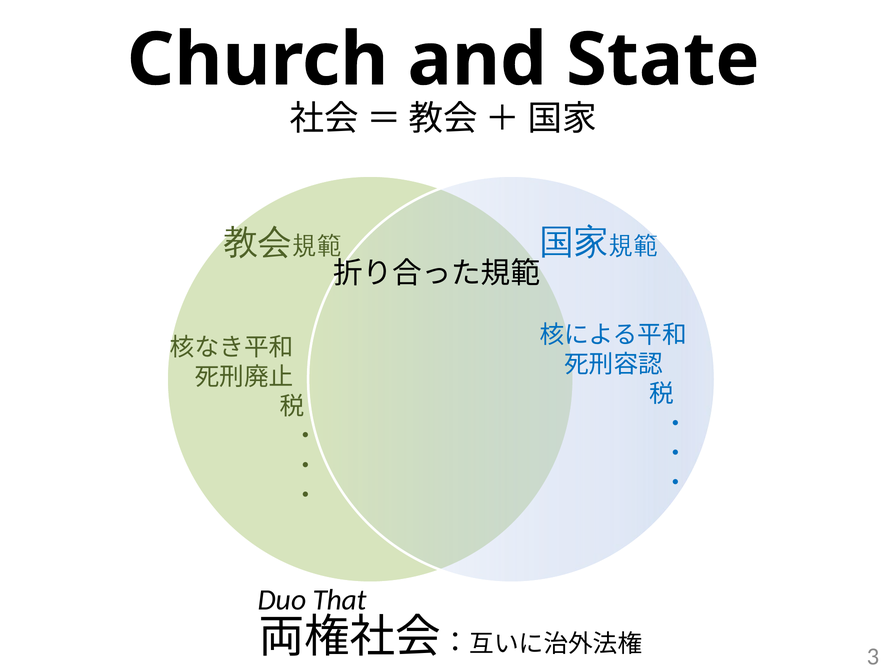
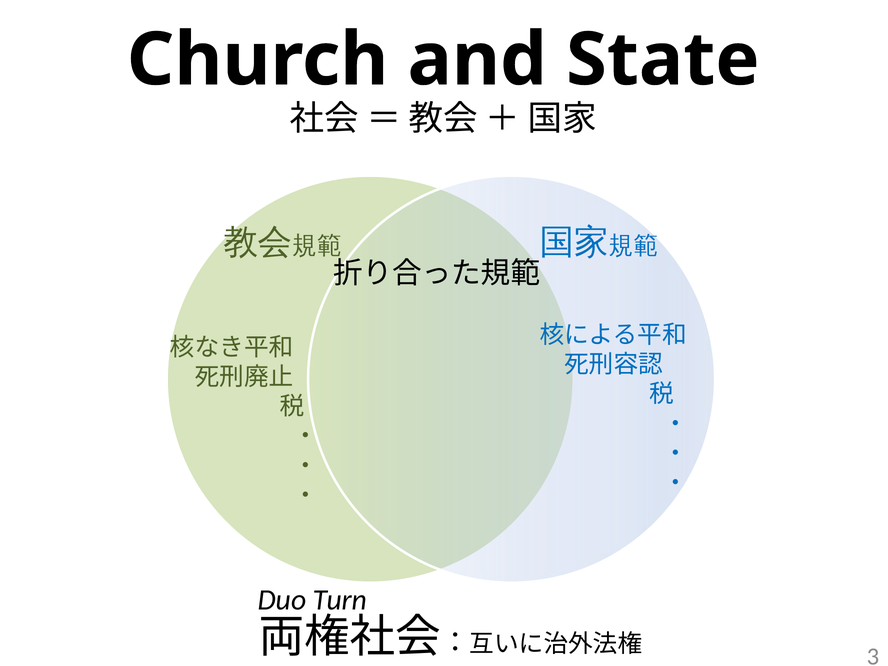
That: That -> Turn (340, 600)
